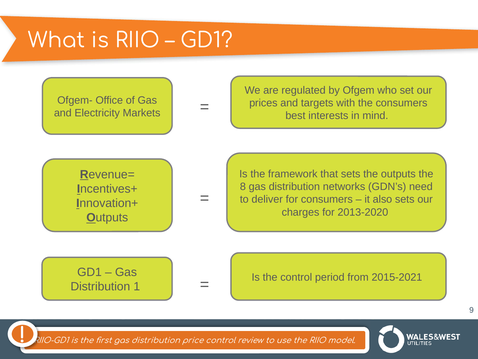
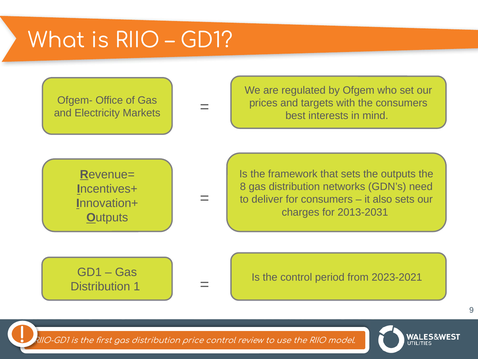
2013-2020: 2013-2020 -> 2013-2031 (363, 212)
2015-2021: 2015-2021 -> 2023-2021 (397, 277)
